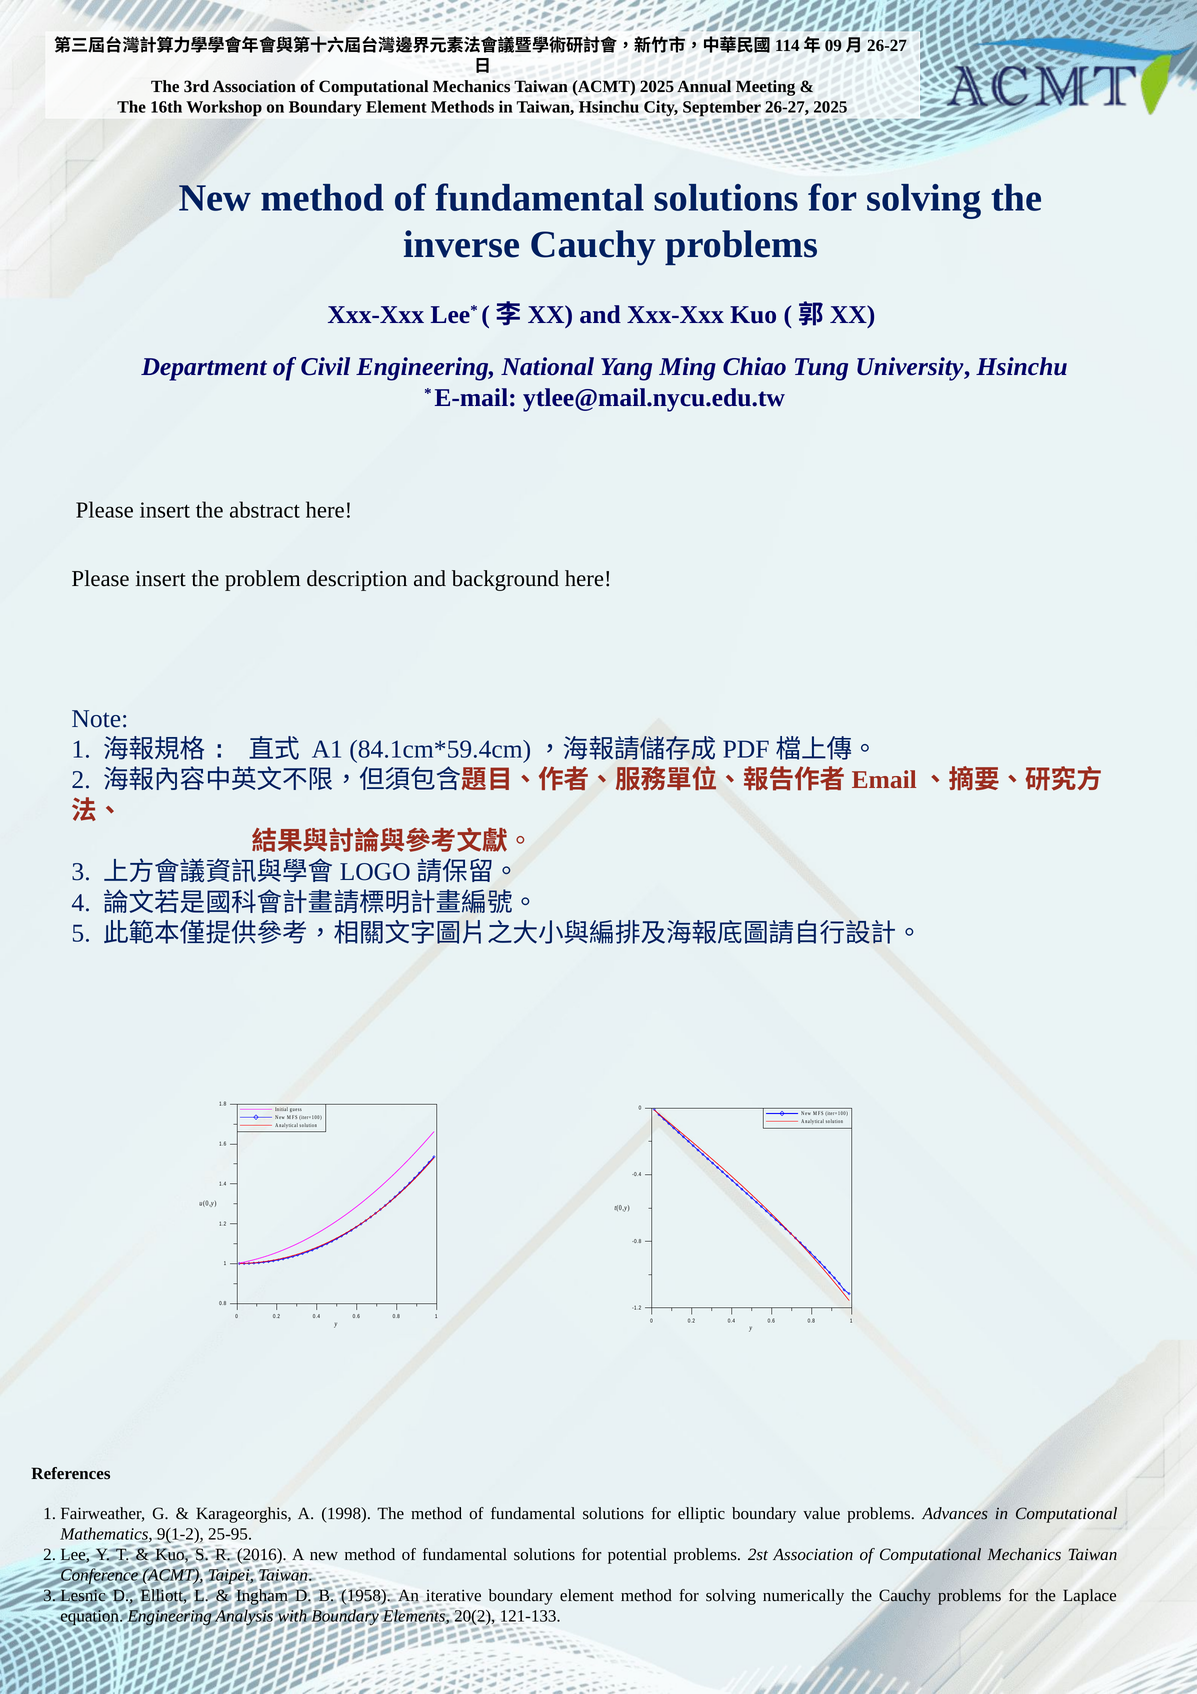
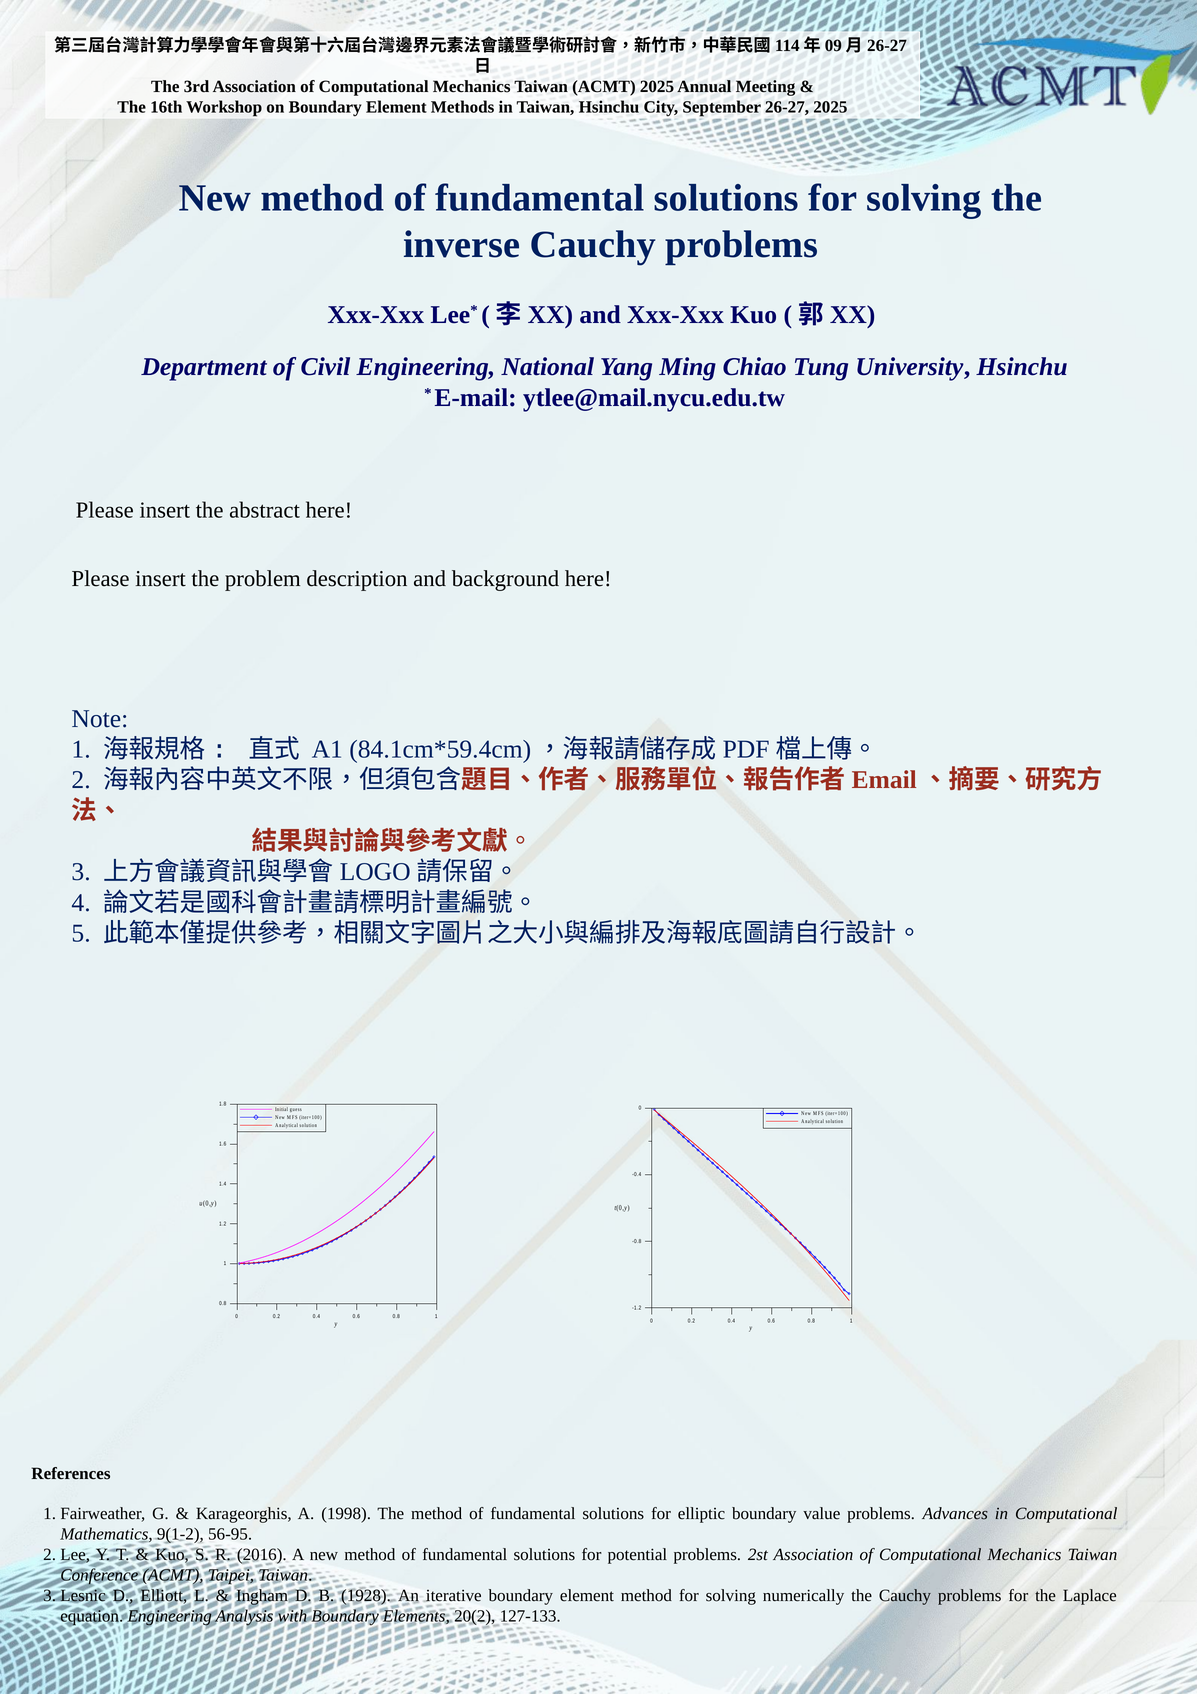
25-95: 25-95 -> 56-95 (230, 1535)
1958: 1958 -> 1928 (366, 1596)
121-133: 121-133 -> 127-133 (530, 1617)
